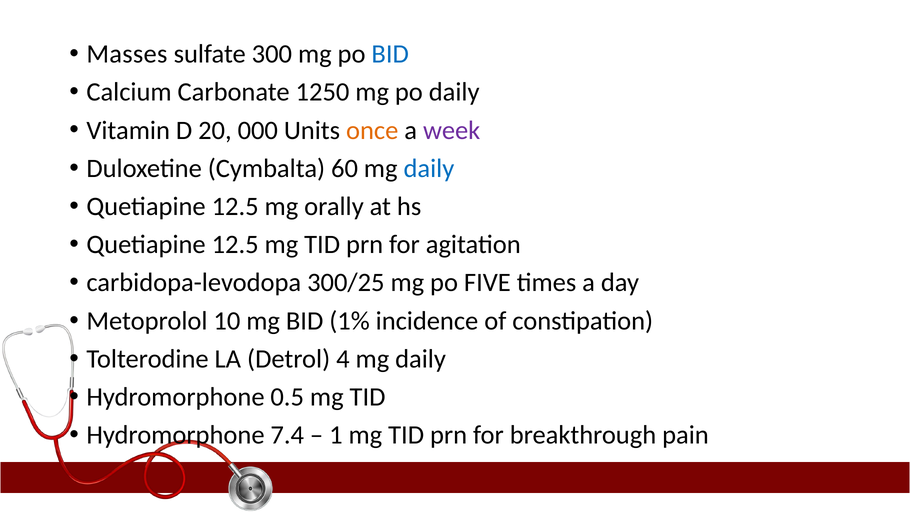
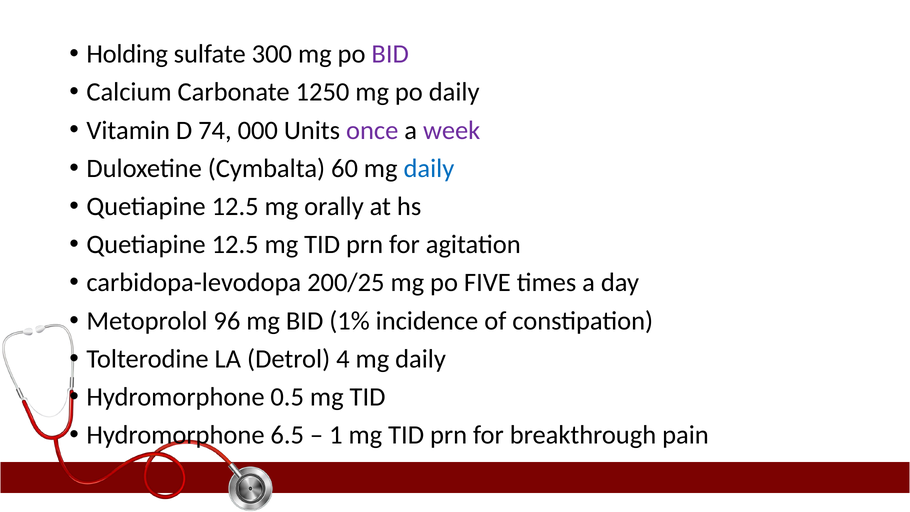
Masses: Masses -> Holding (127, 54)
BID colour: blue -> purple (390, 54)
20: 20 -> 74 (215, 130)
once colour: orange -> purple (372, 130)
300/25: 300/25 -> 200/25 (346, 283)
10: 10 -> 96 (227, 321)
7.4: 7.4 -> 6.5 (287, 435)
